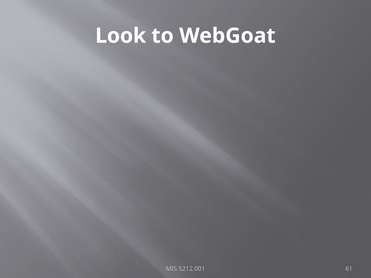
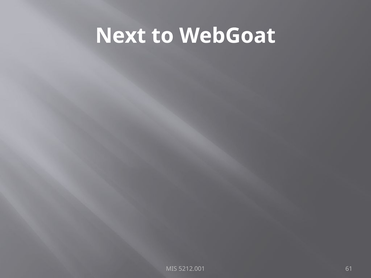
Look: Look -> Next (121, 36)
